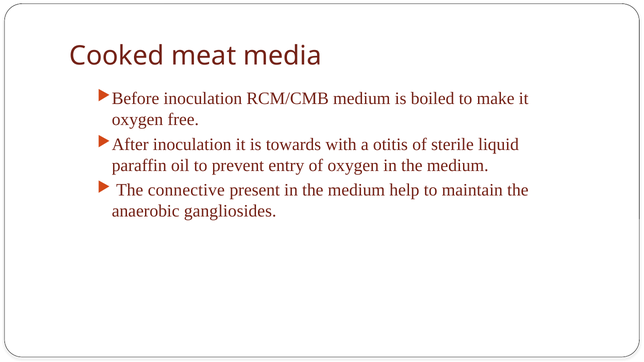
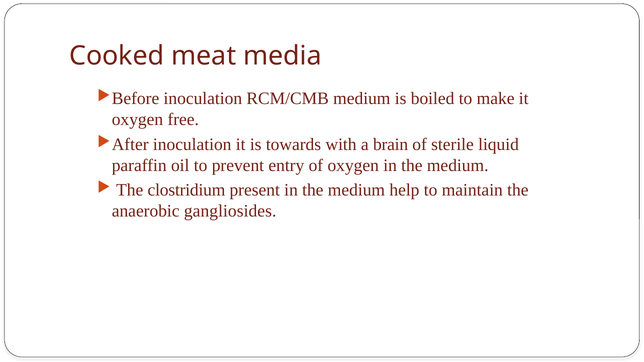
otitis: otitis -> brain (391, 144)
connective: connective -> clostridium (186, 190)
